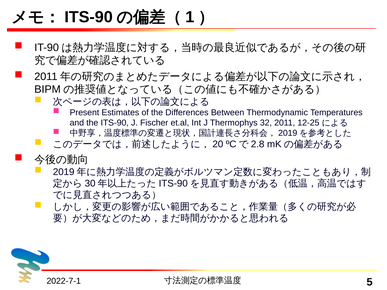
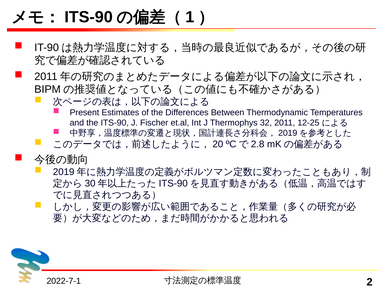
5: 5 -> 2 (370, 282)
